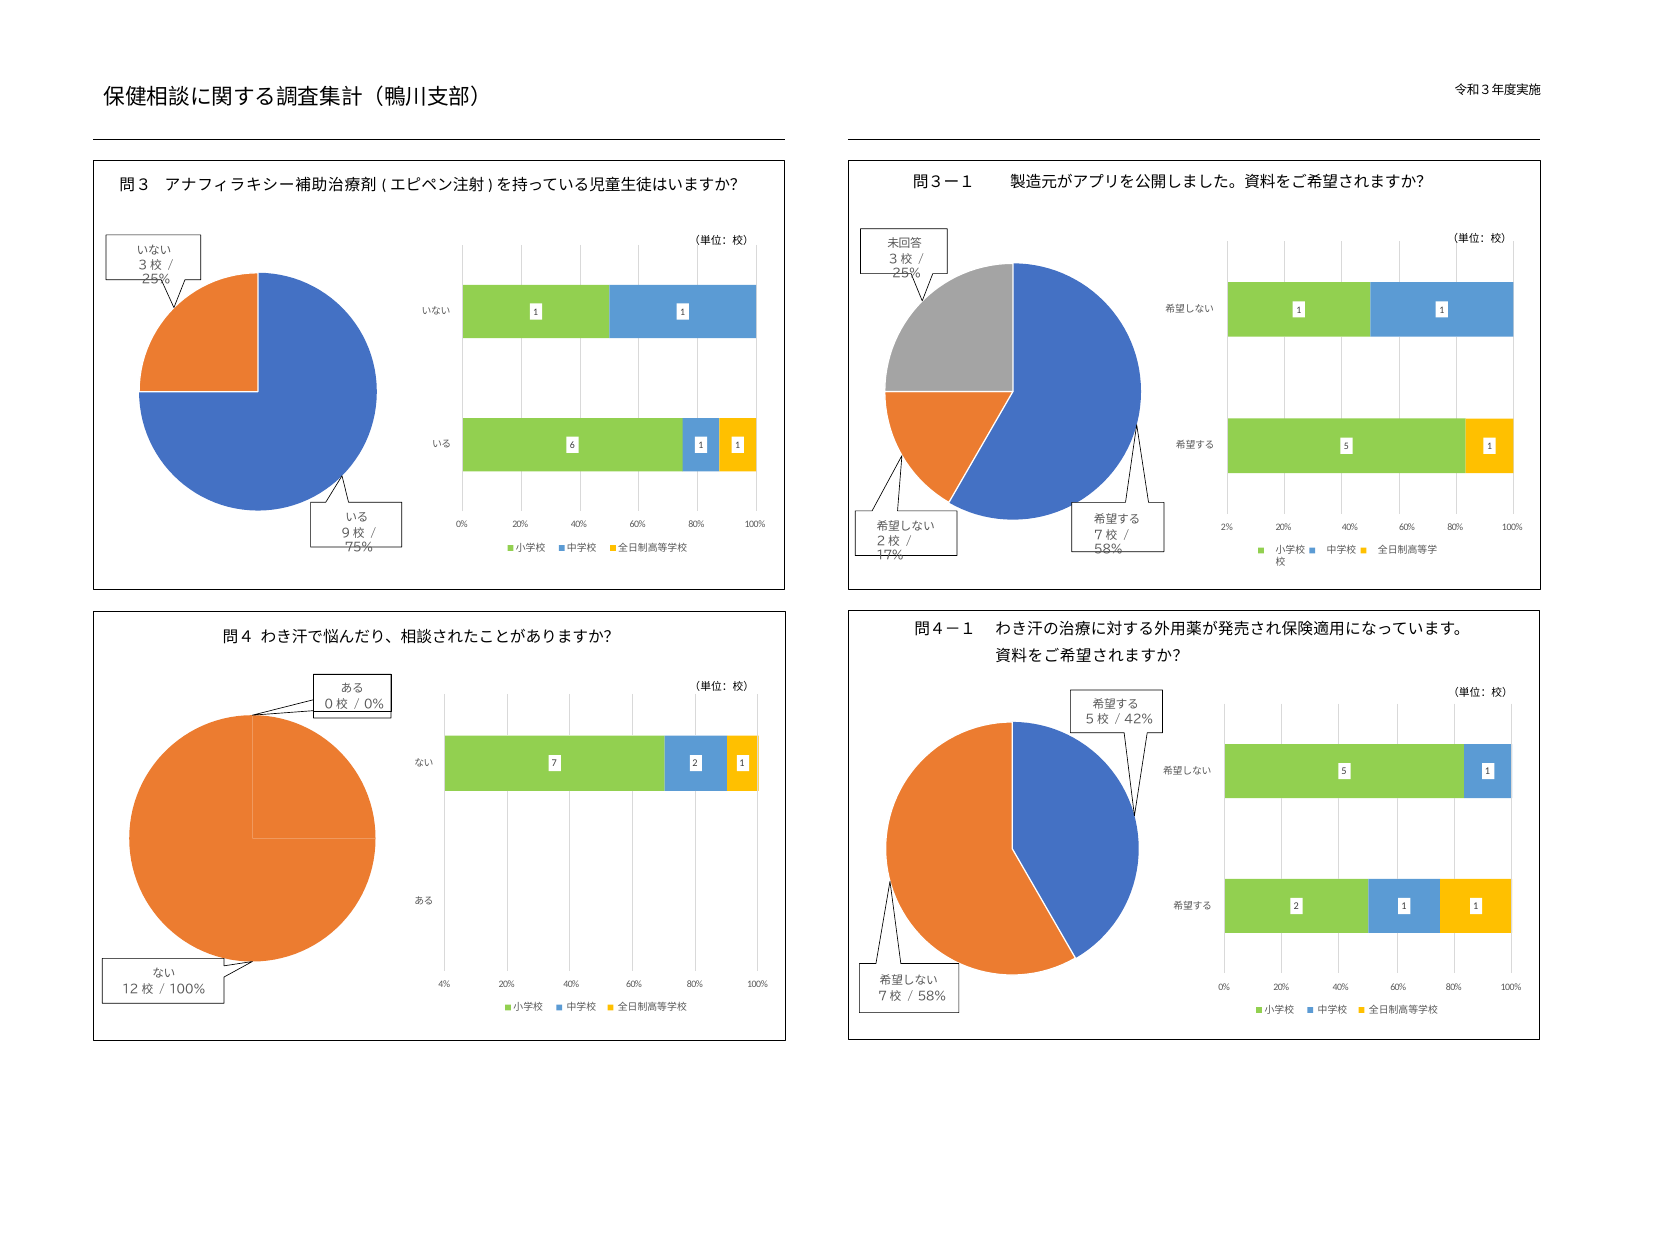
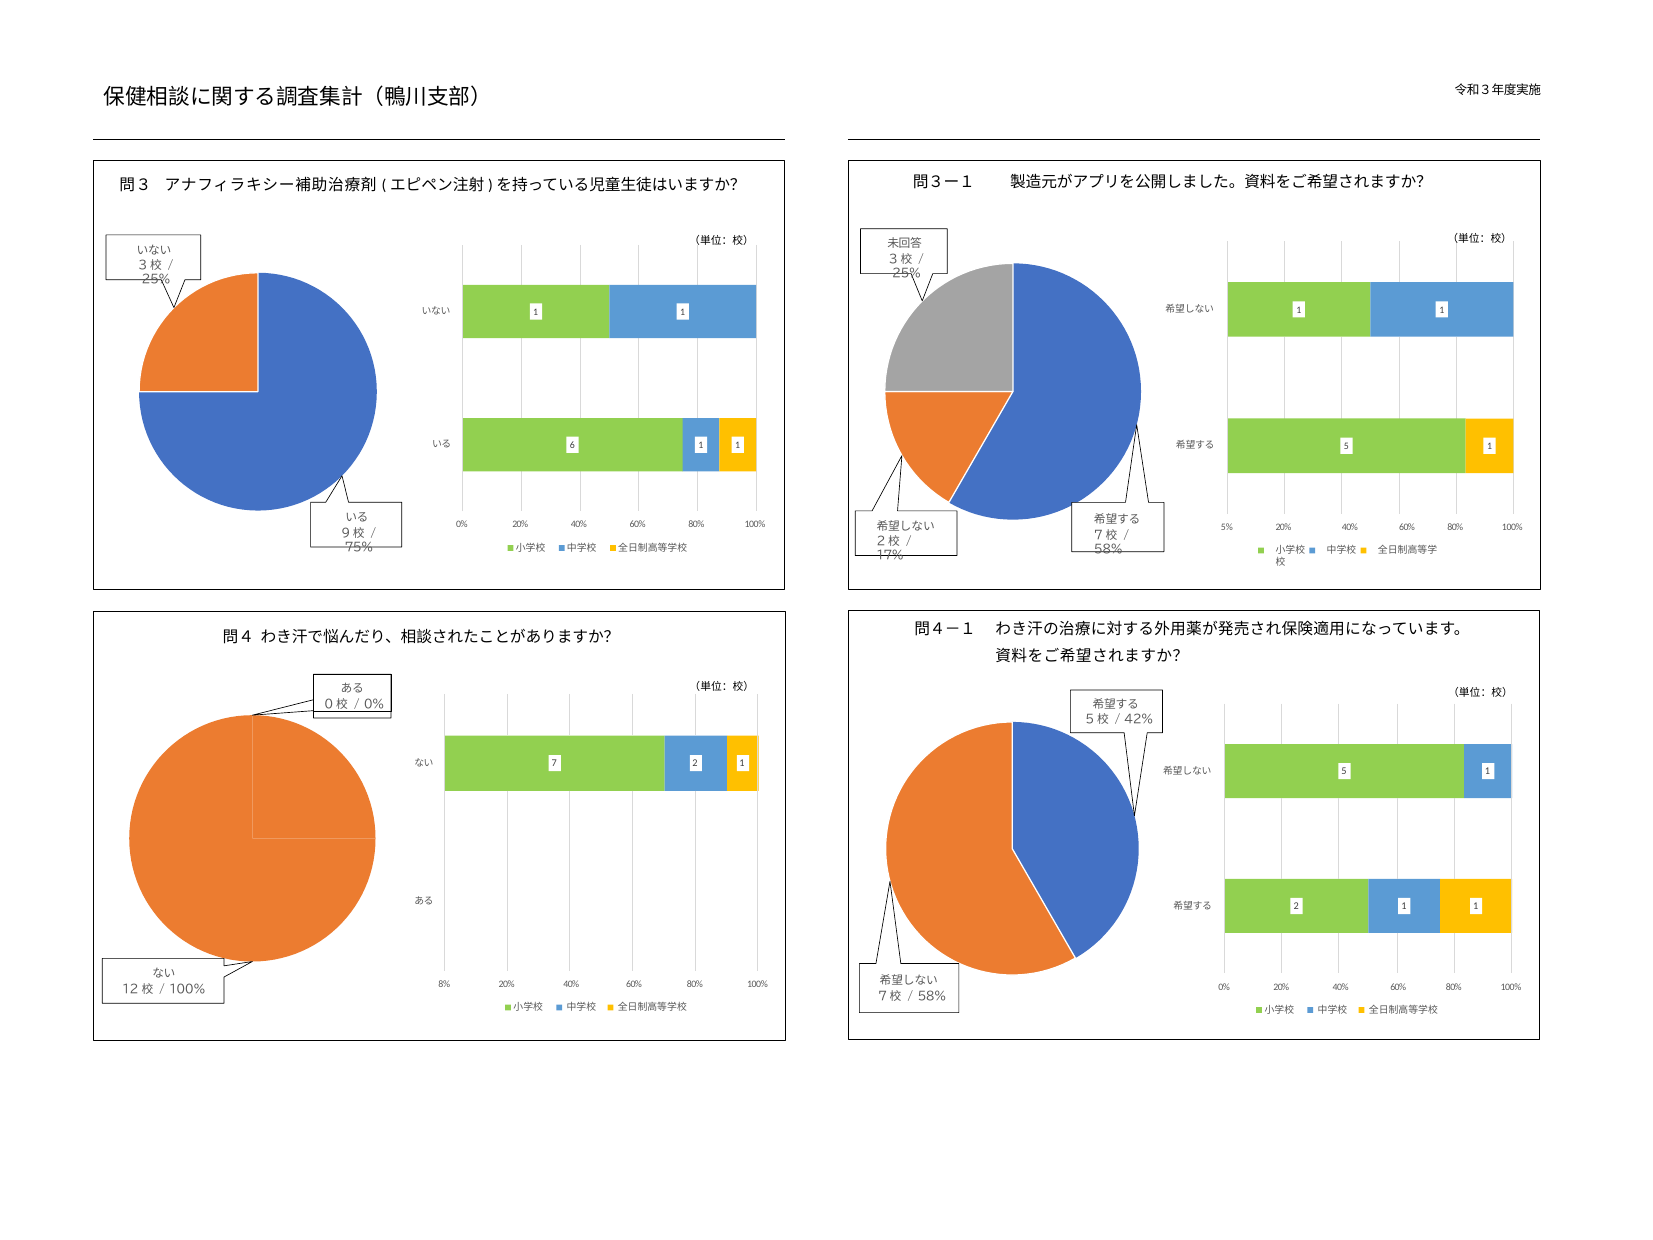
2%: 2% -> 5% (1227, 527)
4%: 4% -> 8% (444, 984)
